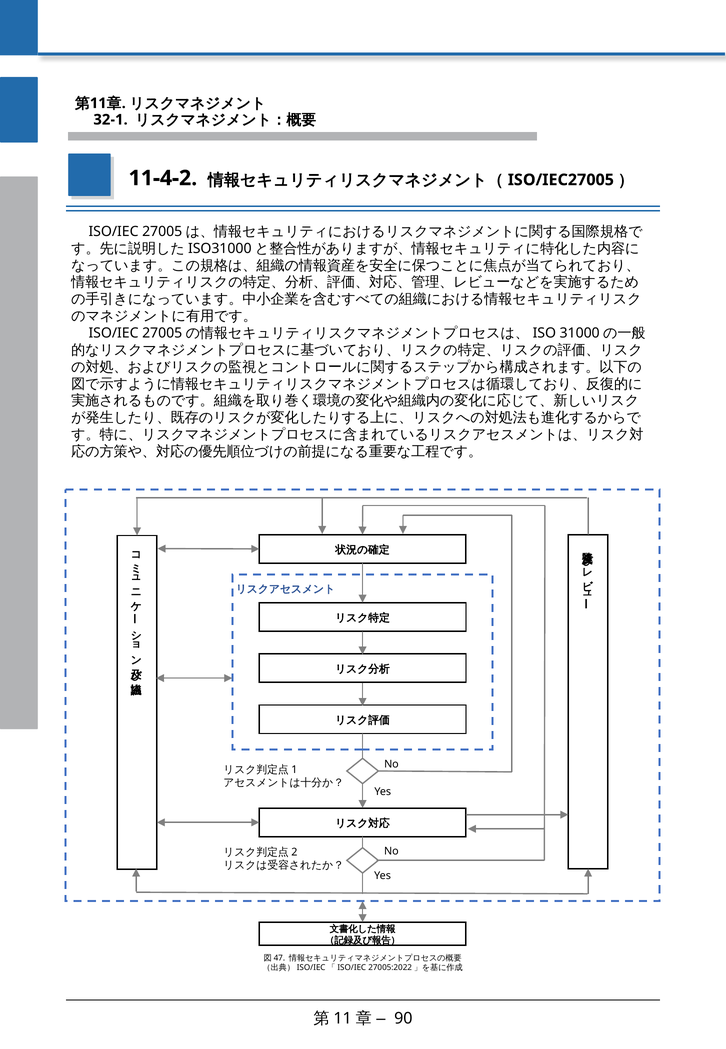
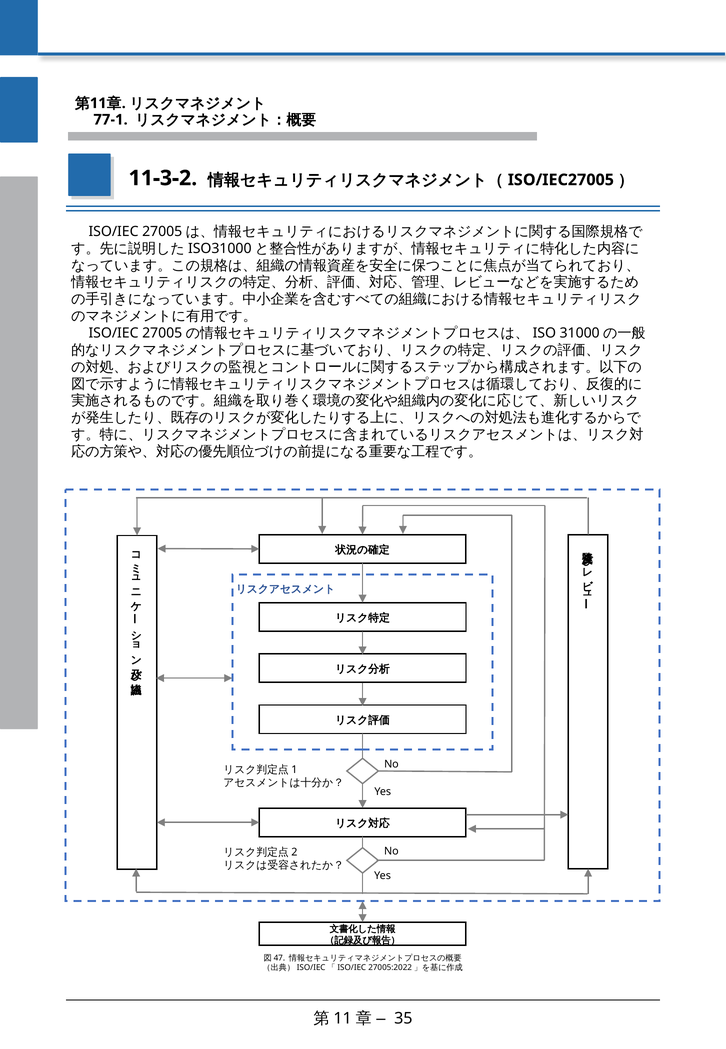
32-1: 32-1 -> 77-1 (111, 120)
11-4-2: 11-4-2 -> 11-3-2 (163, 178)
90: 90 -> 35 (403, 1018)
